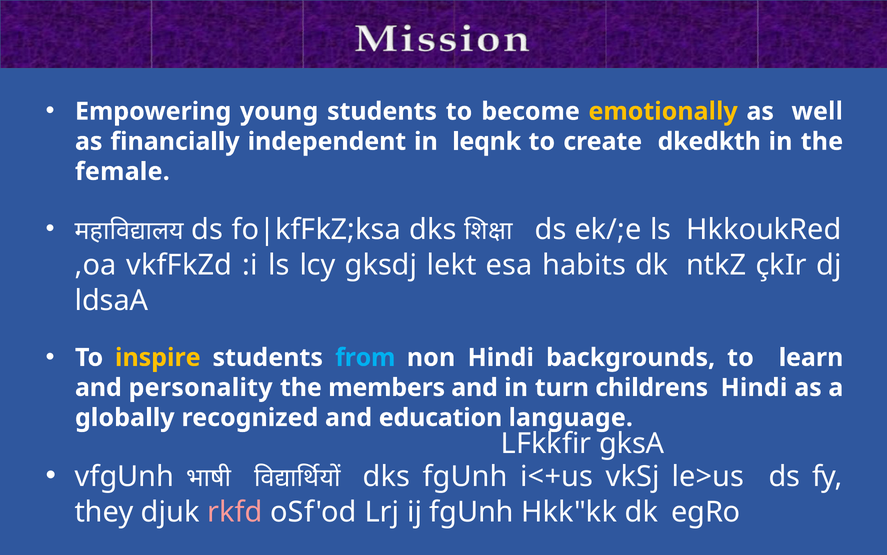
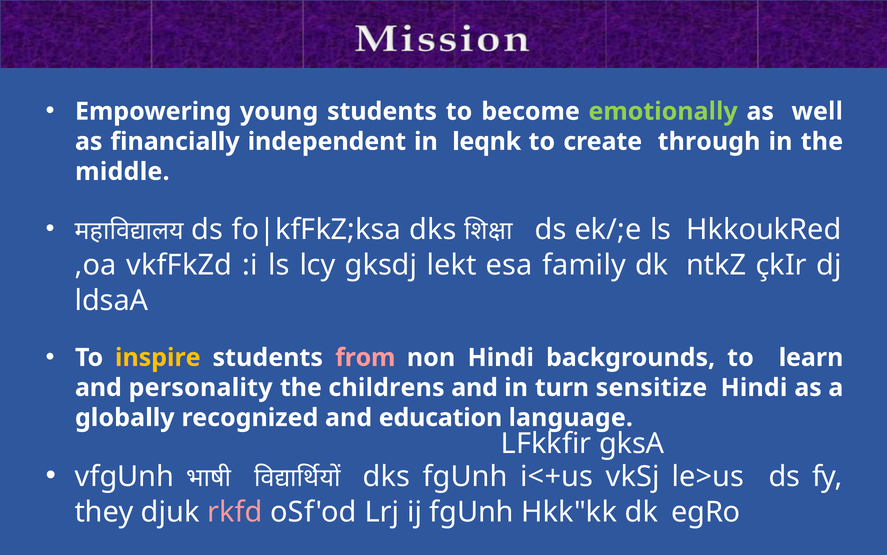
emotionally colour: yellow -> light green (663, 111)
dkedkth: dkedkth -> through (709, 141)
female: female -> middle (122, 171)
habits: habits -> family (584, 265)
from colour: light blue -> pink (365, 357)
members: members -> childrens (386, 387)
childrens: childrens -> sensitize (651, 387)
